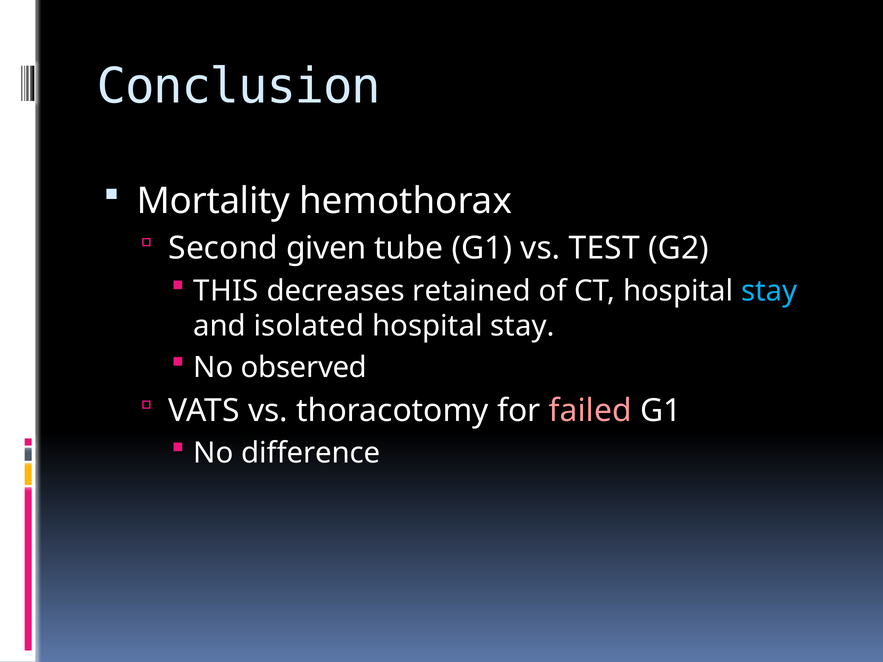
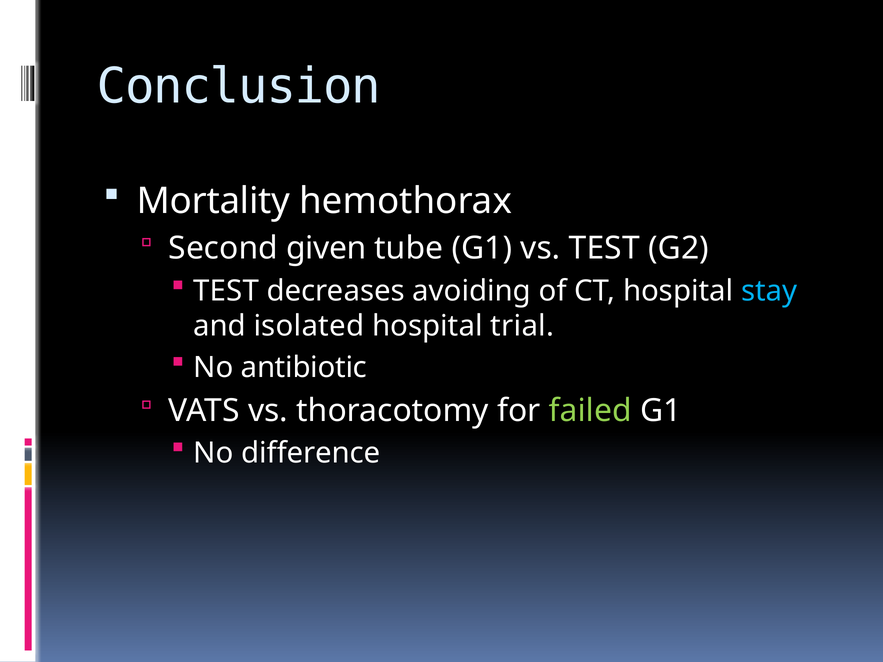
THIS: THIS -> TEST (226, 291)
retained: retained -> avoiding (472, 291)
stay: stay -> trial (522, 326)
observed: observed -> antibiotic (304, 367)
failed colour: pink -> light green (590, 411)
